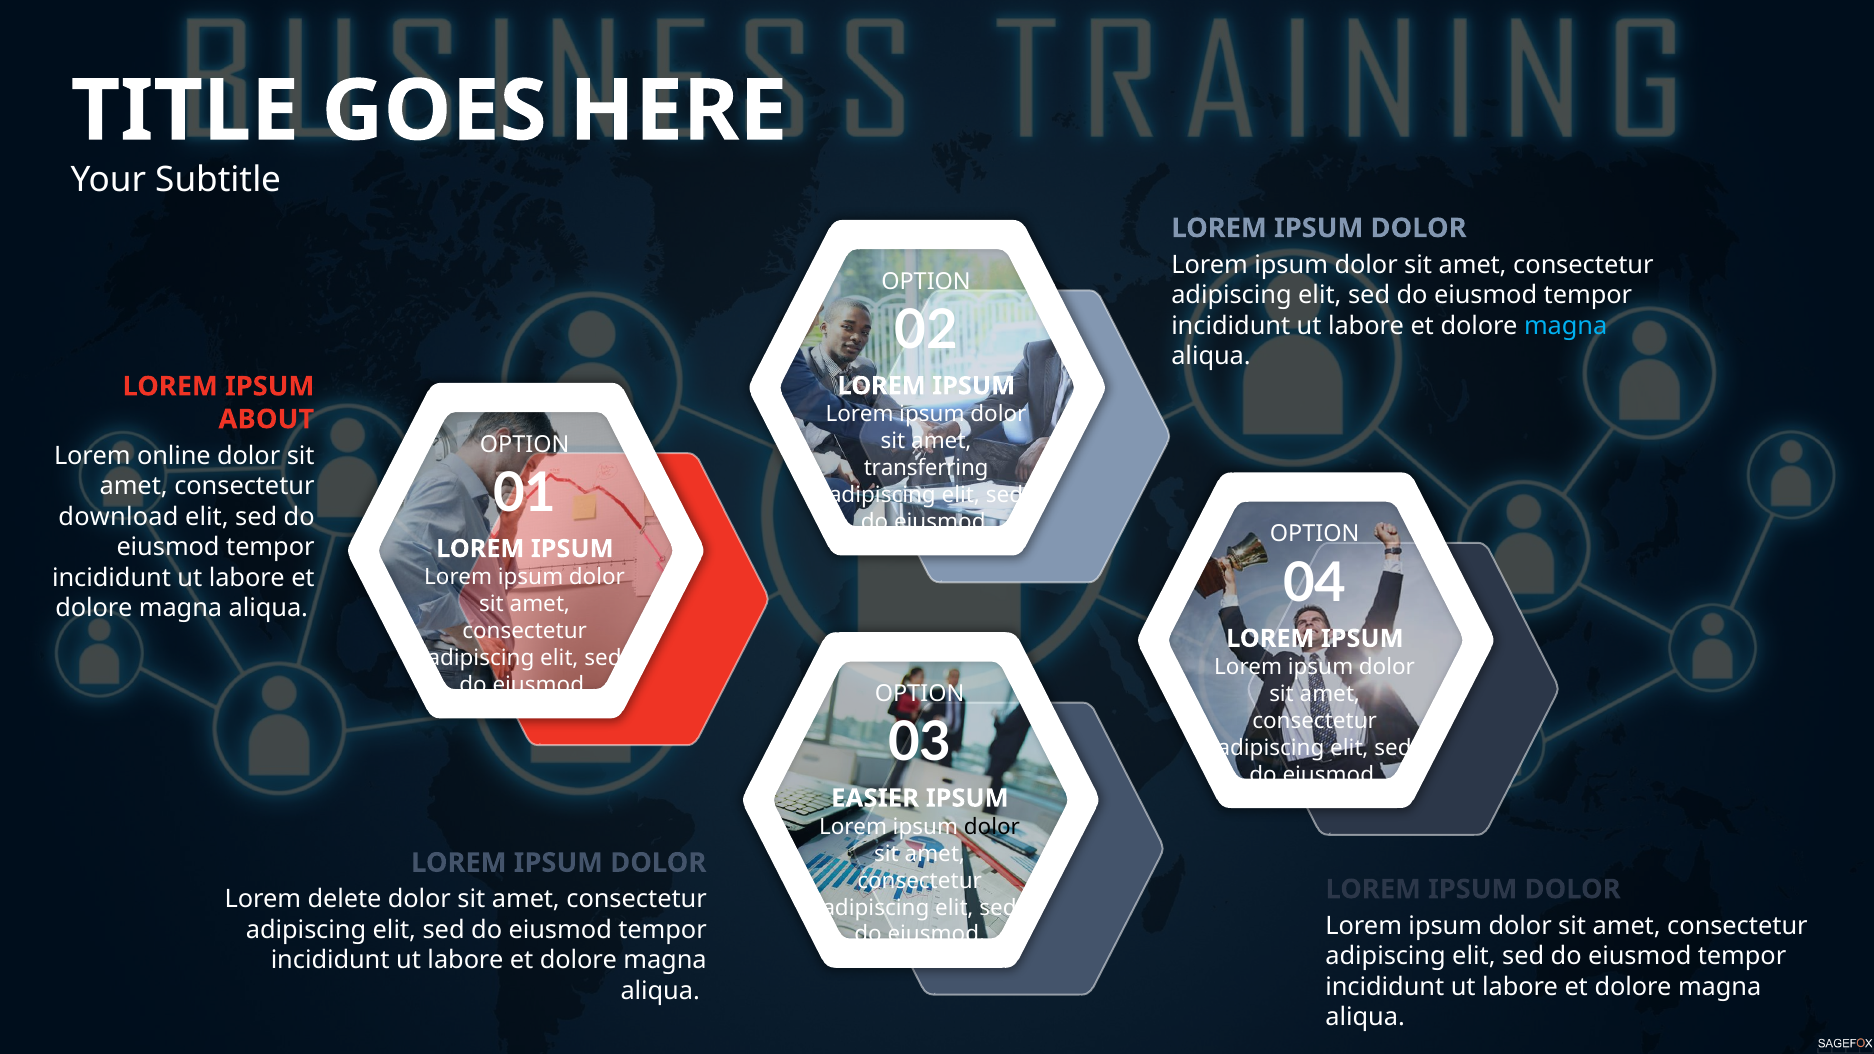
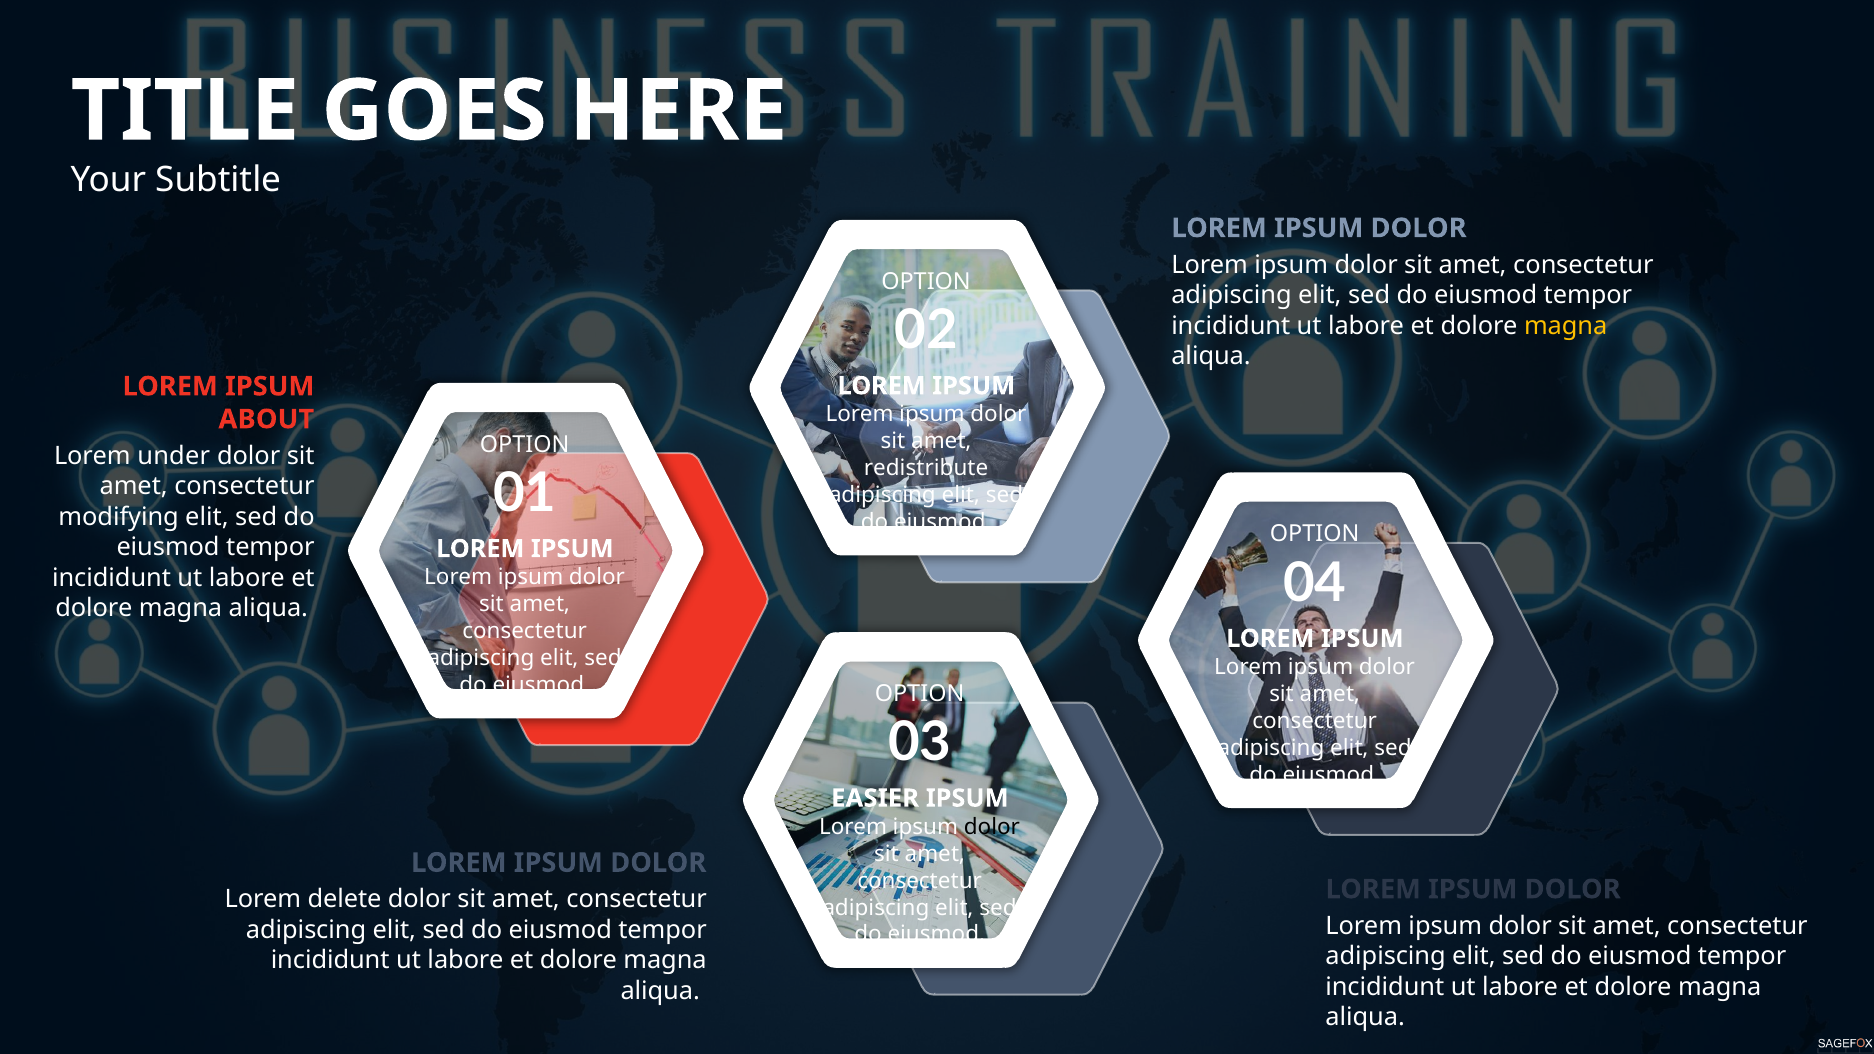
magna colour: light blue -> yellow (1566, 326)
online: online -> under (174, 456)
transferring: transferring -> redistribute (926, 468)
download: download -> modifying (119, 517)
